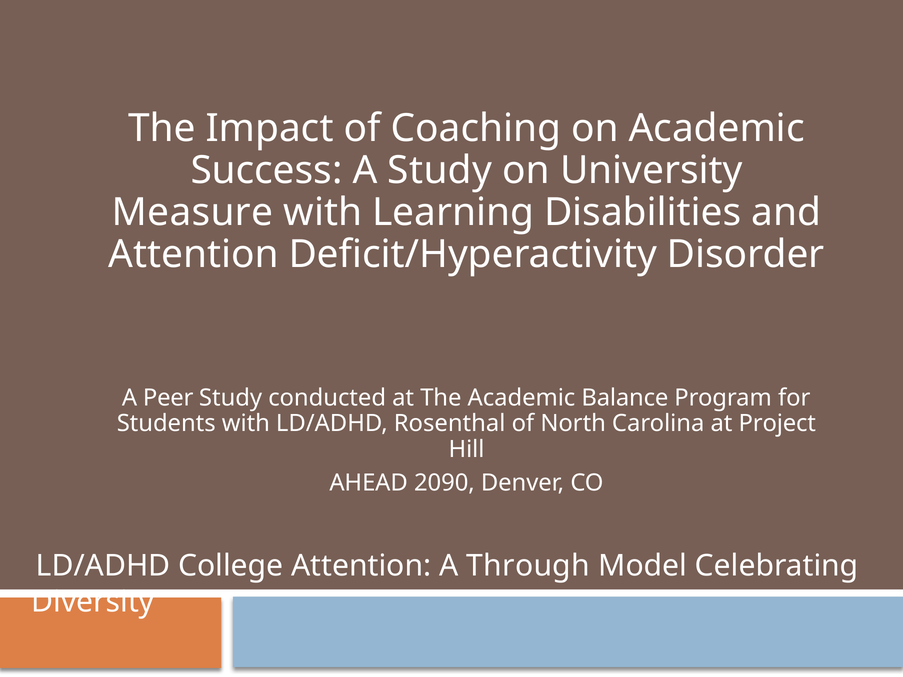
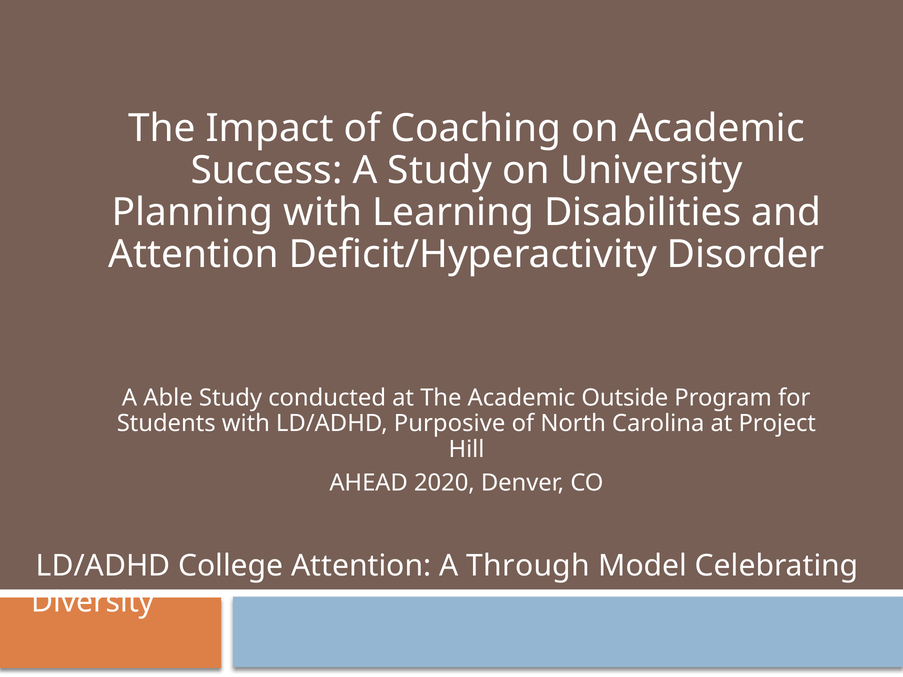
Measure: Measure -> Planning (193, 213)
Peer: Peer -> Able (168, 398)
Balance: Balance -> Outside (625, 398)
Rosenthal: Rosenthal -> Purposive (450, 424)
2090: 2090 -> 2020 (444, 483)
